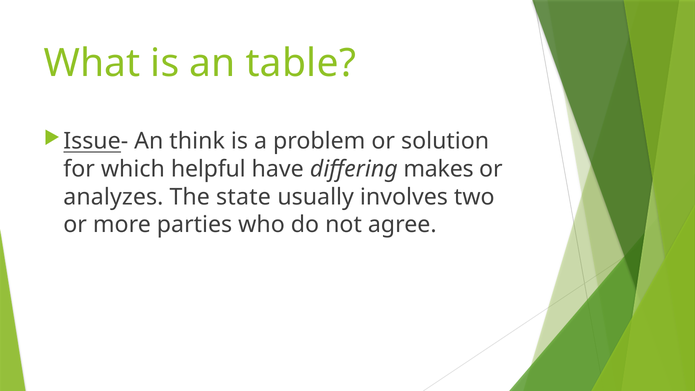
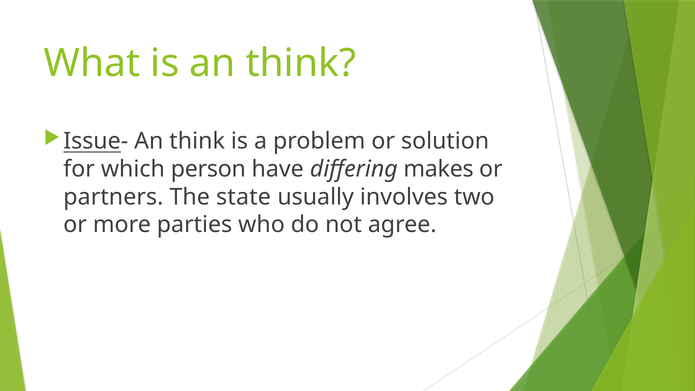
is an table: table -> think (301, 64)
helpful: helpful -> person (208, 169)
analyzes: analyzes -> partners (113, 197)
